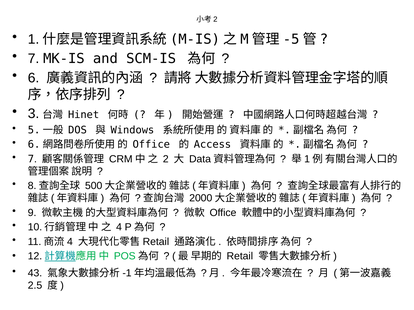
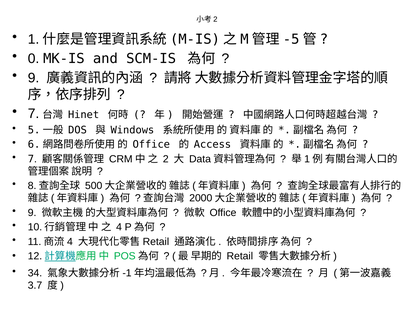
7: 7 -> 0 (34, 59)
6: 6 -> 9 (34, 78)
3: 3 -> 7 (34, 114)
43: 43 -> 34 (35, 274)
2.5: 2.5 -> 3.7 (35, 286)
